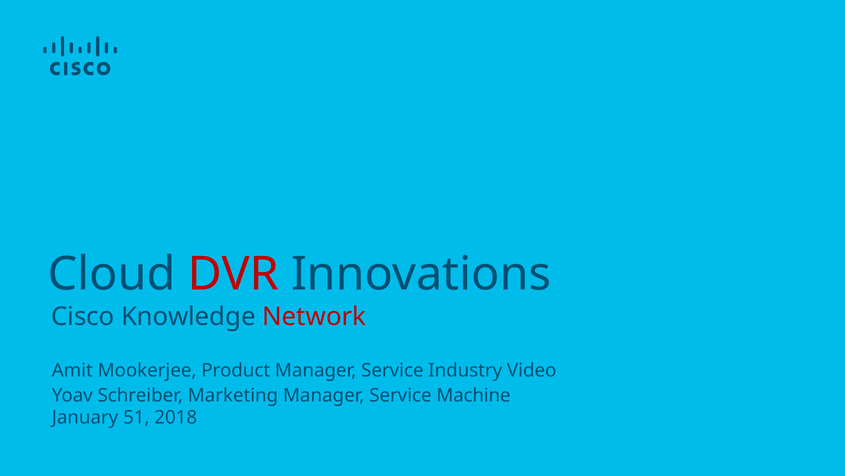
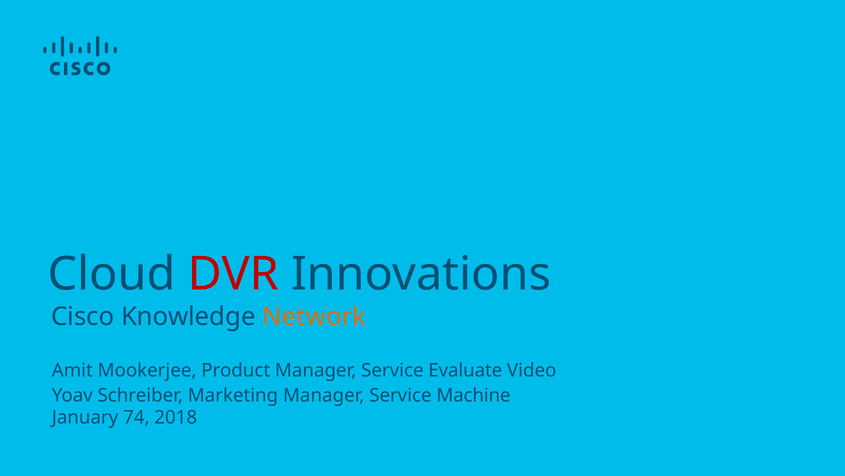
Network colour: red -> orange (314, 316)
Industry: Industry -> Evaluate (465, 370)
51: 51 -> 74 (136, 417)
